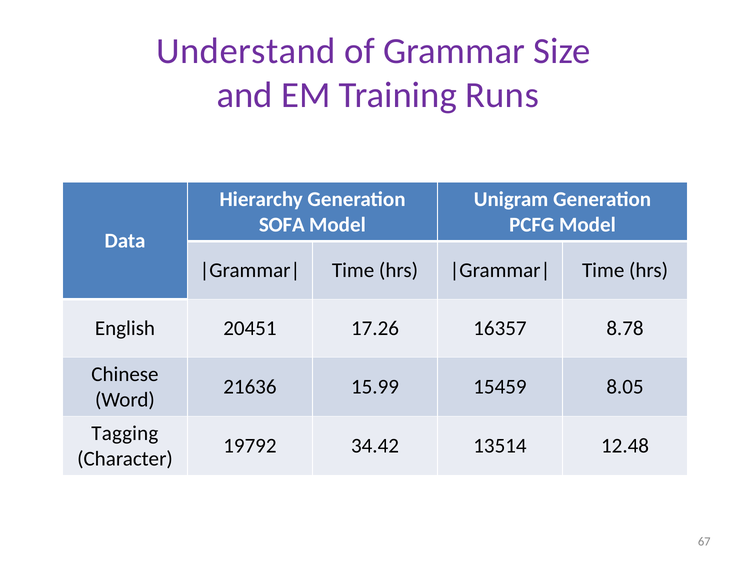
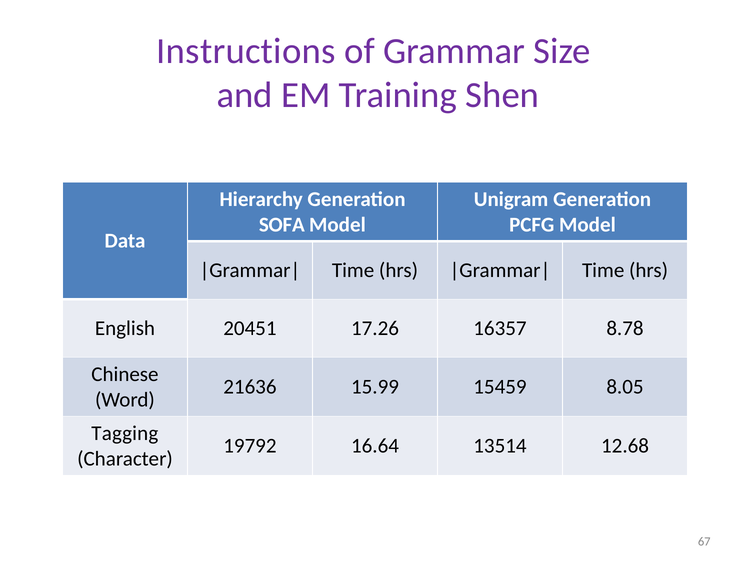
Understand: Understand -> Instructions (246, 51)
Runs: Runs -> Shen (502, 95)
34.42: 34.42 -> 16.64 (375, 446)
12.48: 12.48 -> 12.68 (625, 446)
